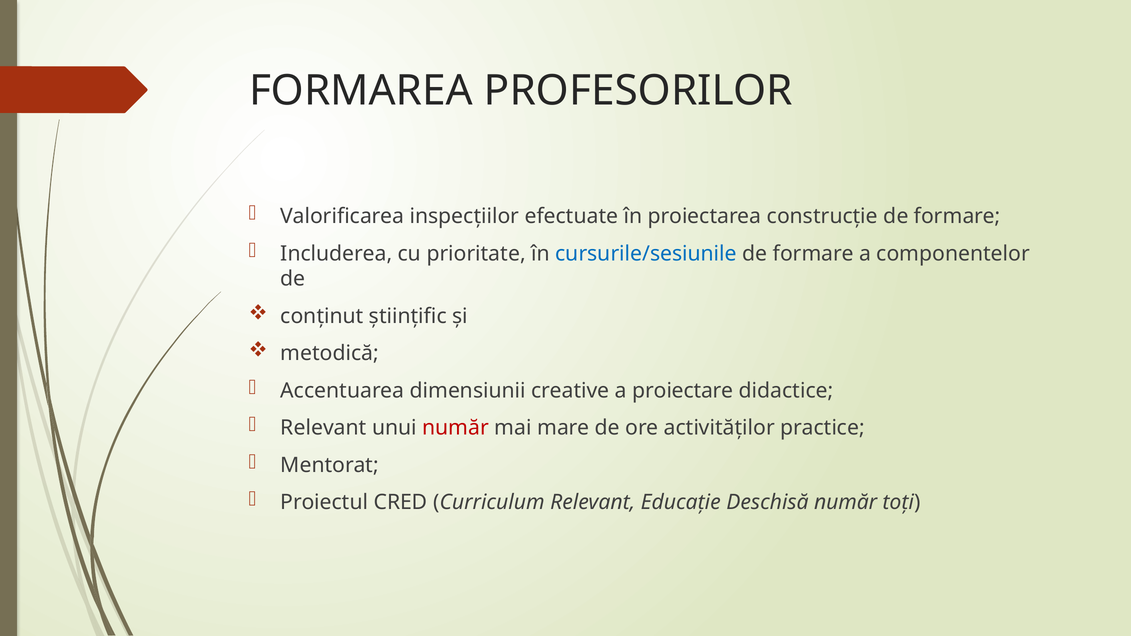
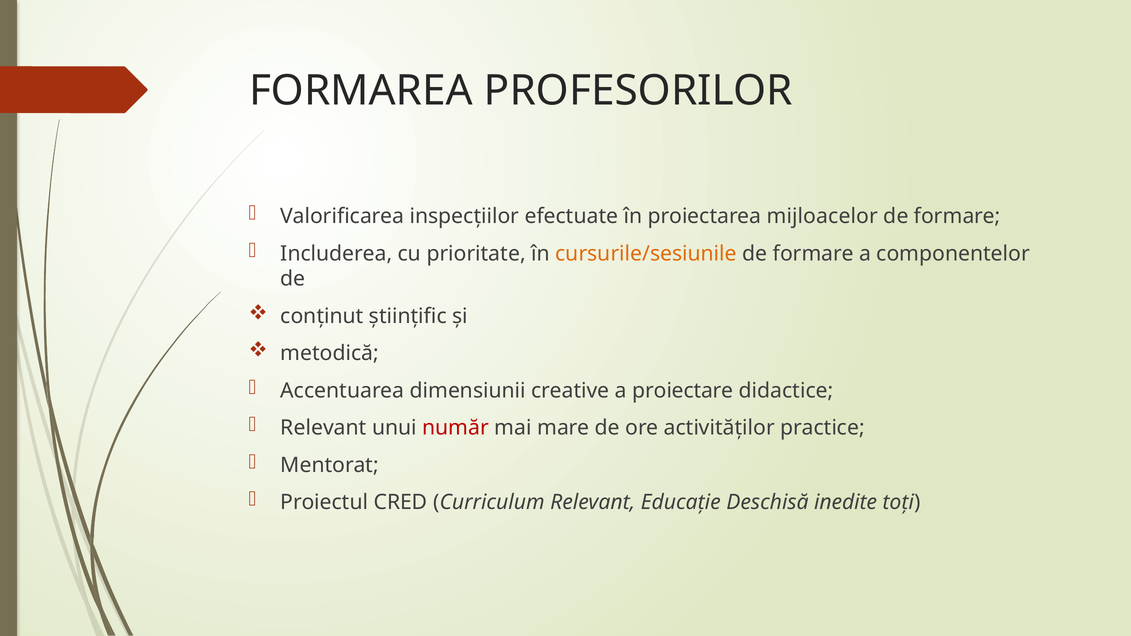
construcție: construcție -> mijloacelor (822, 216)
cursurile/sesiunile colour: blue -> orange (646, 254)
Deschisă număr: număr -> inedite (846, 502)
